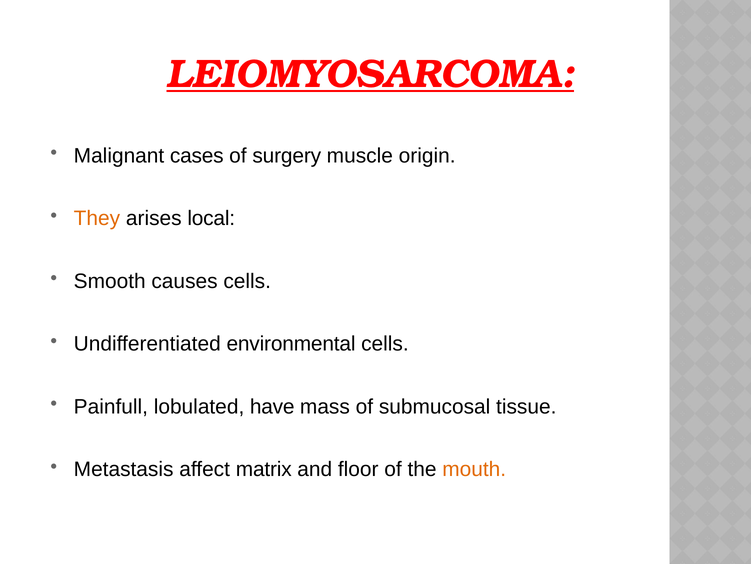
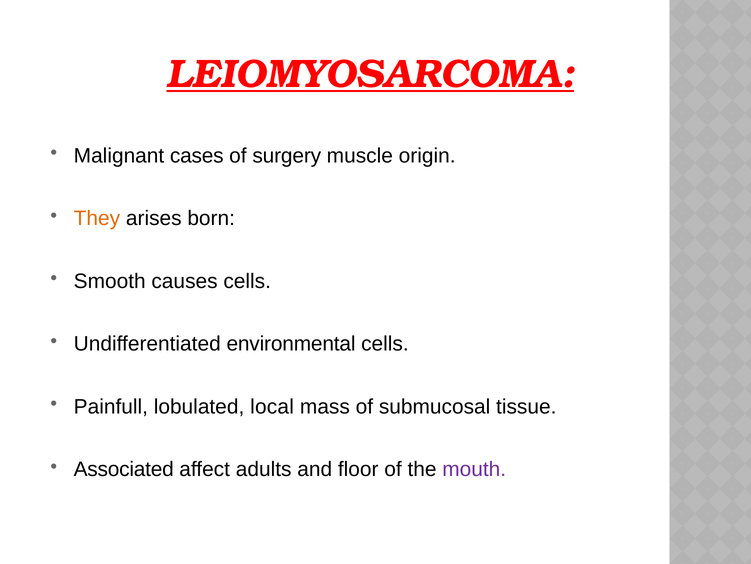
local: local -> born (211, 218)
have: have -> local (272, 406)
Metastasis: Metastasis -> Associated (124, 469)
matrix: matrix -> adults (264, 469)
mouth colour: orange -> purple (474, 469)
